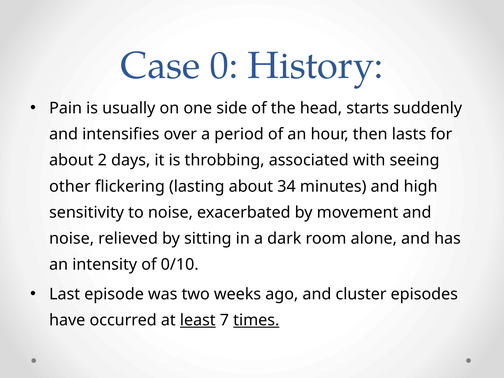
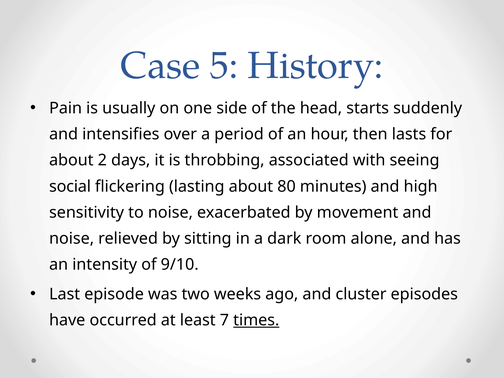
0: 0 -> 5 (224, 66)
other: other -> social (70, 186)
34: 34 -> 80 (287, 186)
0/10: 0/10 -> 9/10 (180, 265)
least underline: present -> none (198, 320)
